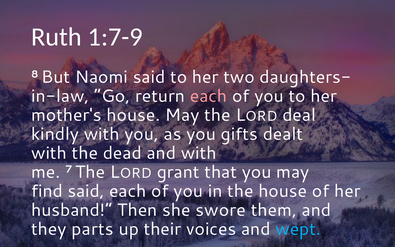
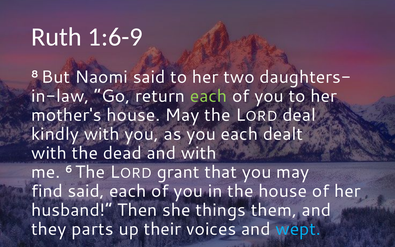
1:7-9: 1:7-9 -> 1:6-9 (115, 37)
each colour: pink -> light green (209, 96)
you gifts: gifts -> each (239, 134)
7: 7 -> 6 (69, 169)
swore: swore -> things (221, 210)
